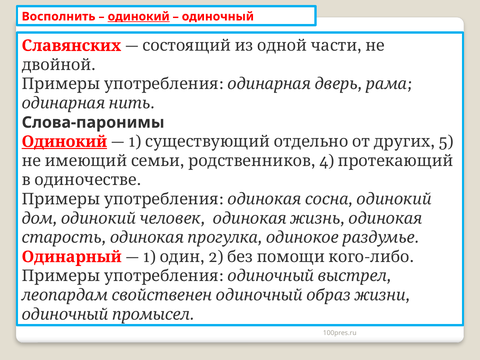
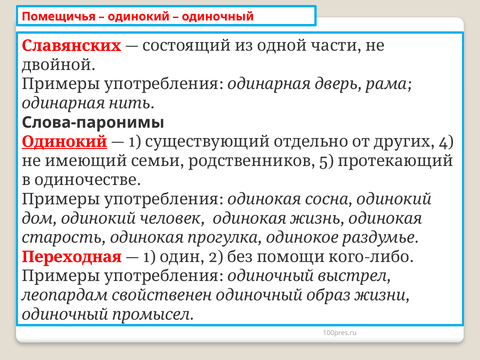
Восполнить: Восполнить -> Помещичья (59, 17)
одинокий underline: present -> none (139, 17)
5: 5 -> 4 (446, 142)
4: 4 -> 5 (327, 161)
Одинарный: Одинарный -> Переходная (72, 257)
